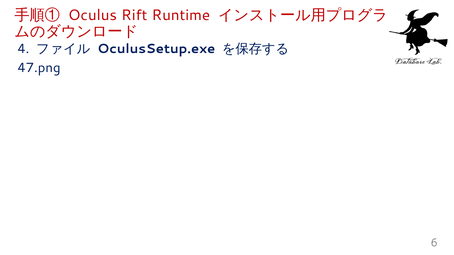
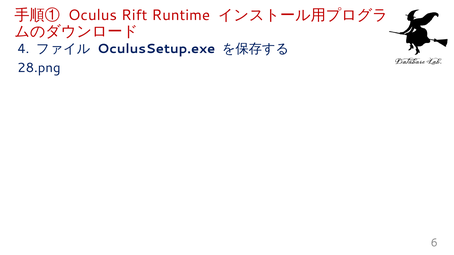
47.png: 47.png -> 28.png (39, 68)
